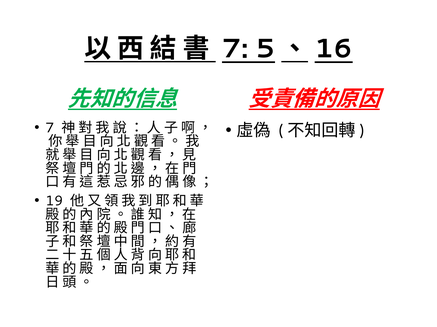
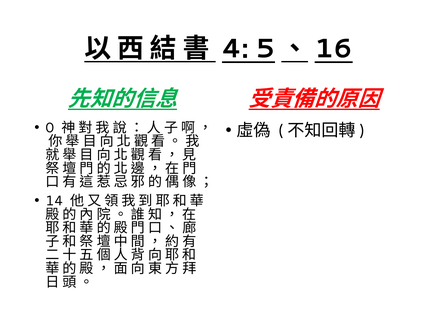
7: 7 -> 4 (235, 49)
7: 7 -> 0 (50, 128)
19: 19 -> 14 (54, 201)
